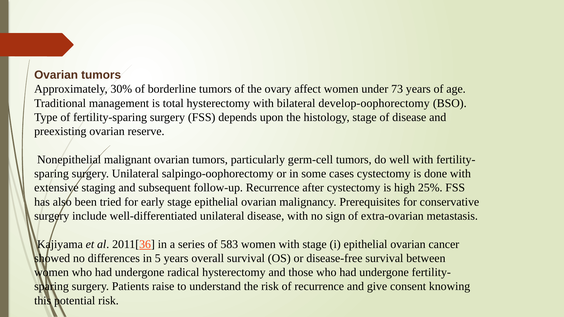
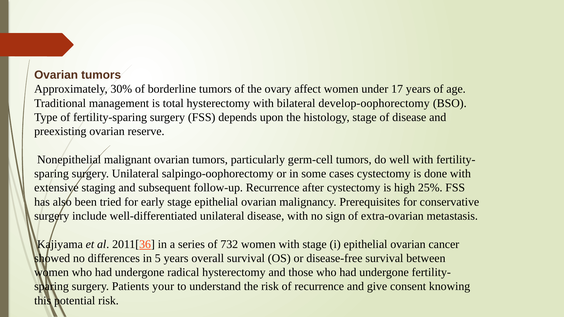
73: 73 -> 17 (397, 89)
583: 583 -> 732 (229, 244)
raise: raise -> your (163, 287)
